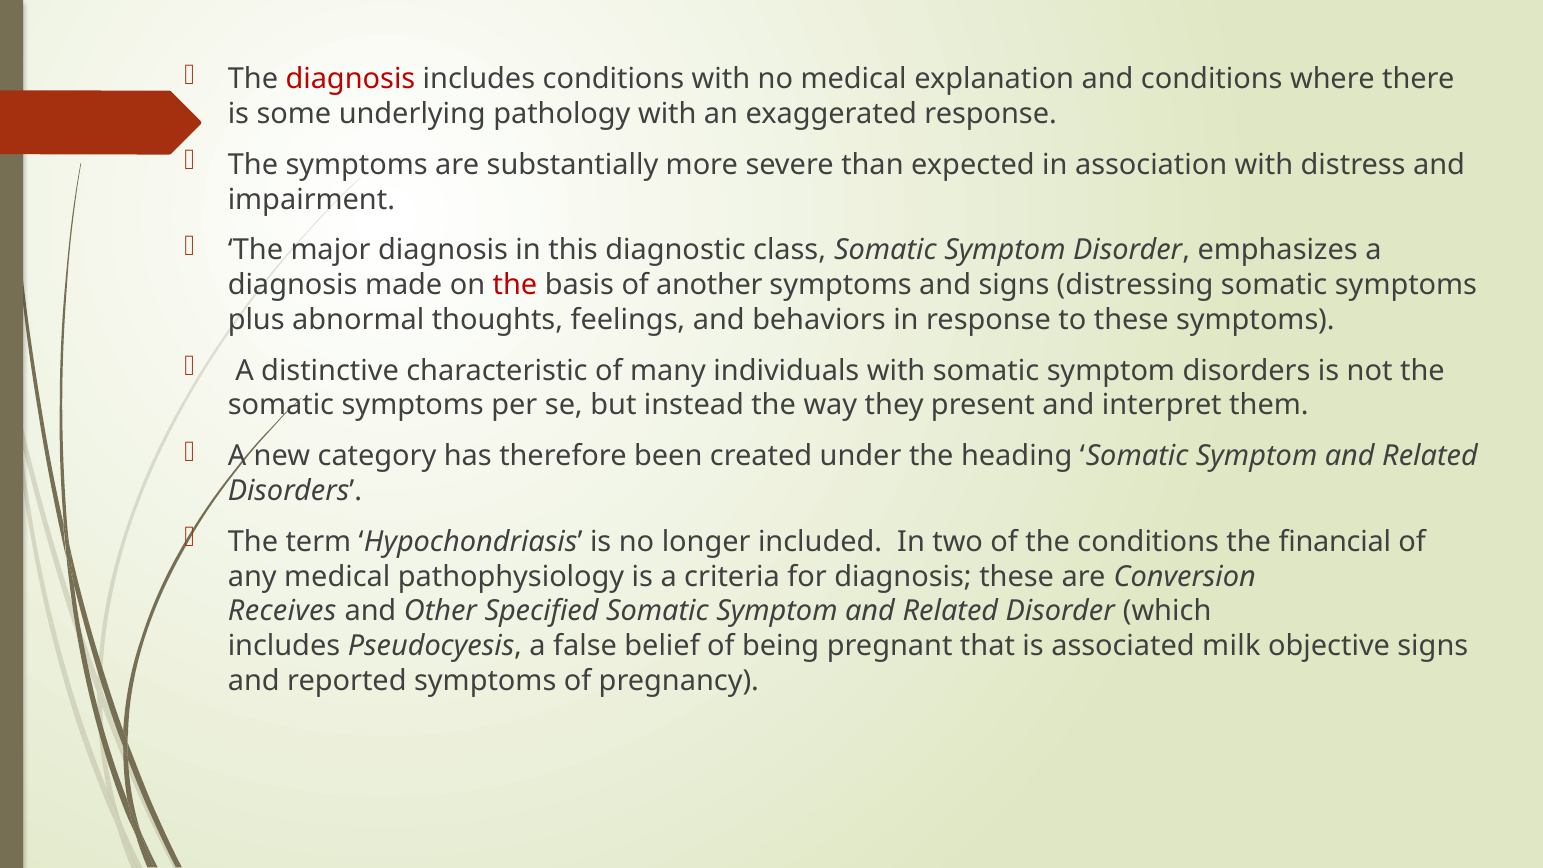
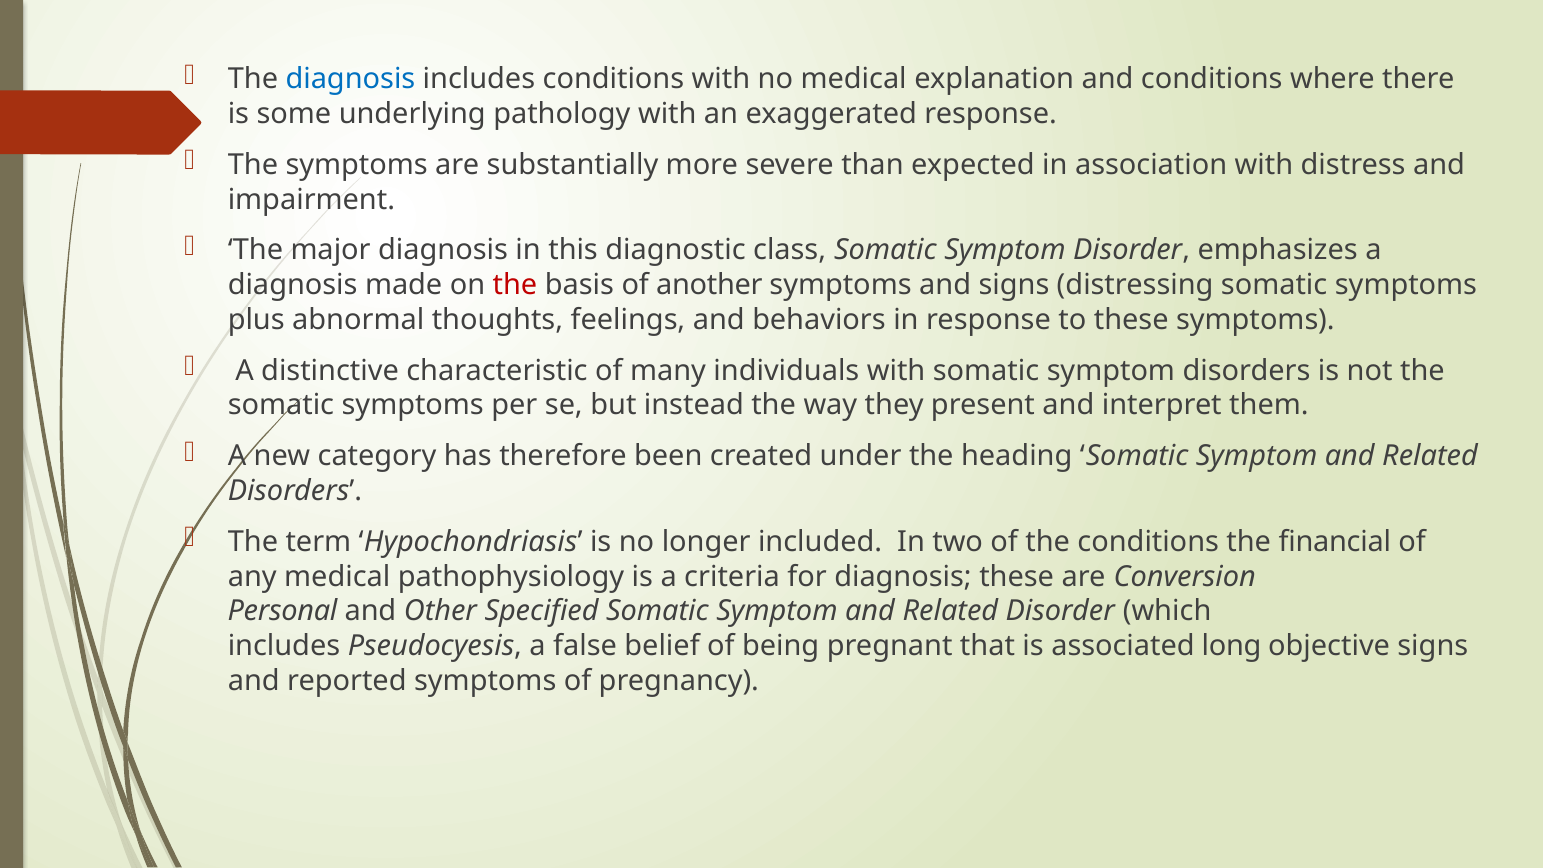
diagnosis colour: red -> blue (350, 79)
Receives: Receives -> Personal (282, 611)
milk: milk -> long (1232, 646)
